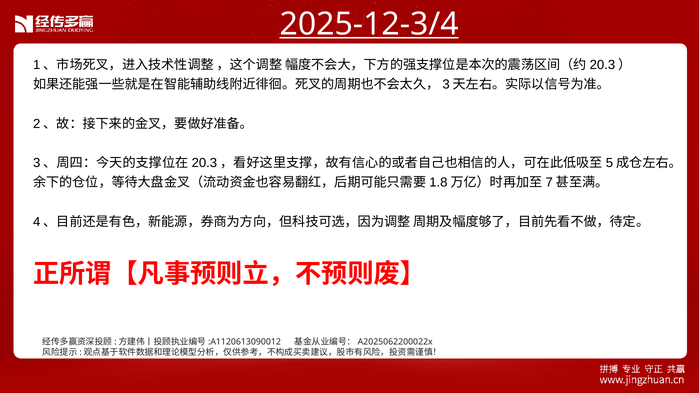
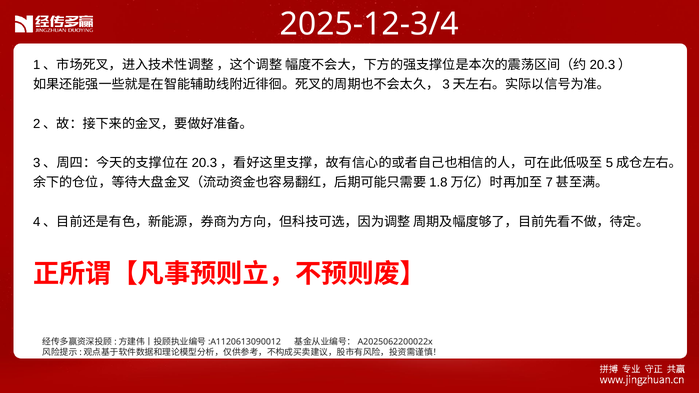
2025-12-3/4 underline: present -> none (369, 24)
